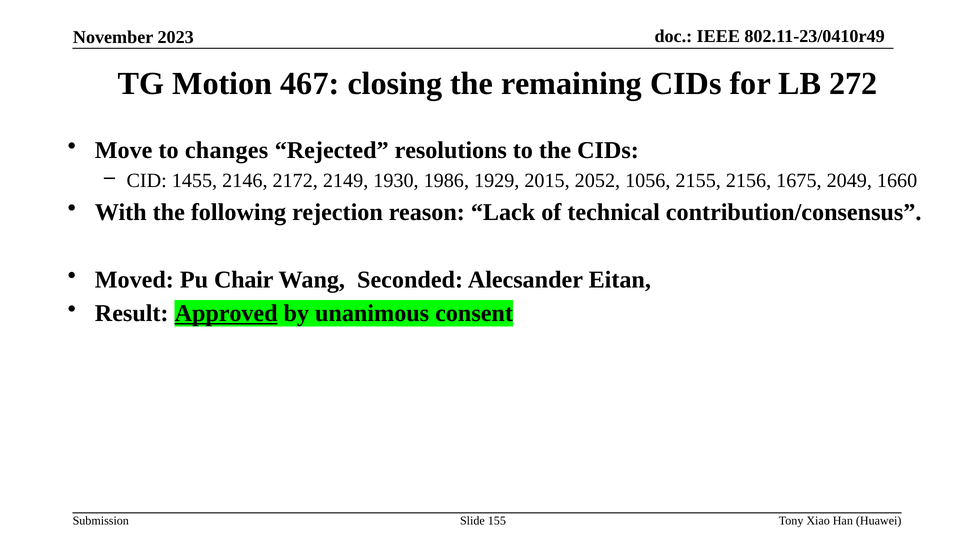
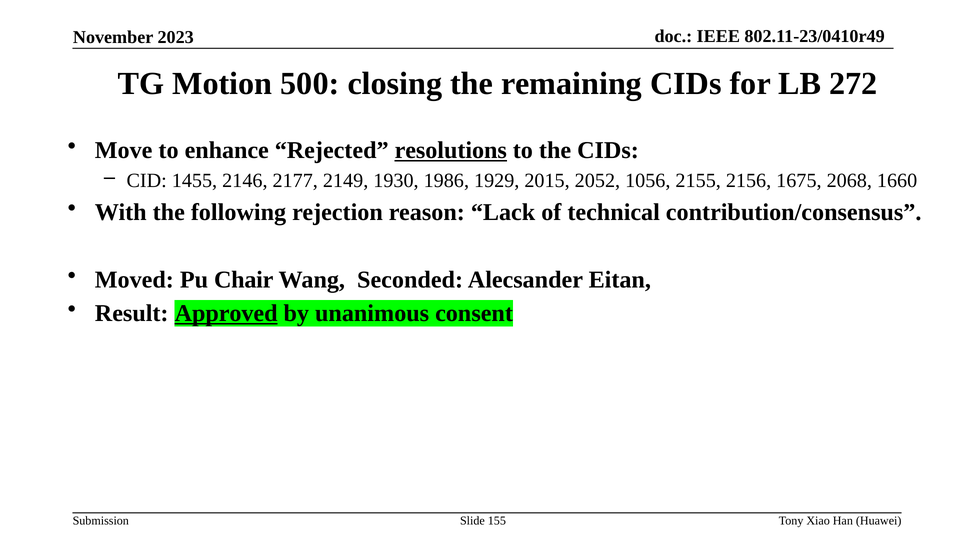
467: 467 -> 500 (310, 84)
changes: changes -> enhance (227, 150)
resolutions underline: none -> present (451, 150)
2172: 2172 -> 2177 (295, 181)
2049: 2049 -> 2068 (849, 181)
